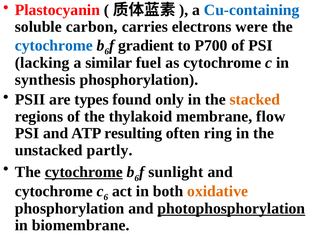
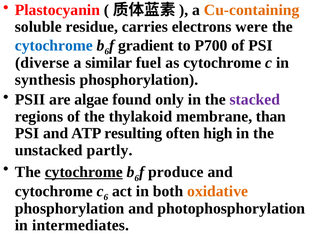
Cu-containing colour: blue -> orange (252, 10)
carbon: carbon -> residue (92, 27)
lacking: lacking -> diverse (42, 63)
types: types -> algae (92, 100)
stacked colour: orange -> purple (255, 100)
flow: flow -> than (271, 117)
ring: ring -> high (218, 134)
sunlight: sunlight -> produce (176, 173)
photophosphorylation underline: present -> none (231, 209)
biomembrane: biomembrane -> intermediates (81, 226)
